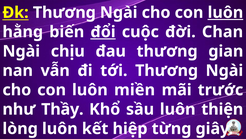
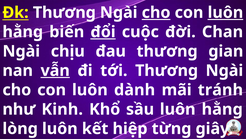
cho underline: none -> present (156, 12)
vẫn underline: none -> present (55, 70)
miền: miền -> dành (135, 90)
trước: trước -> tránh (220, 90)
Thầy: Thầy -> Kinh (62, 109)
sầu luôn thiện: thiện -> hằng (222, 109)
